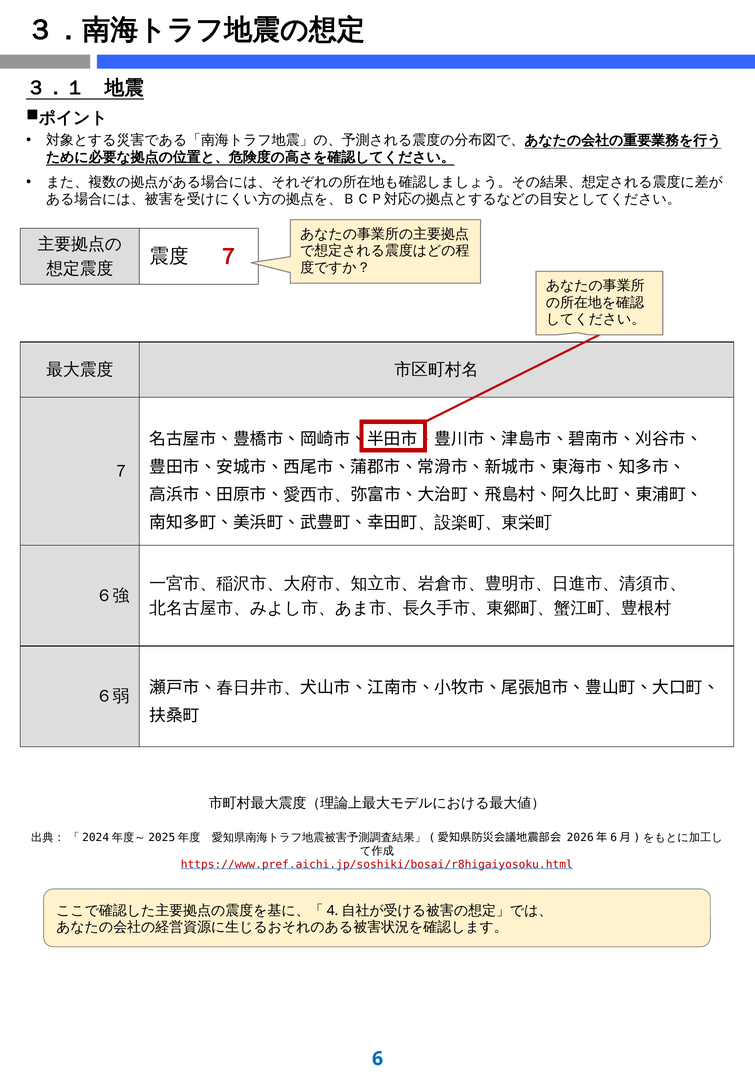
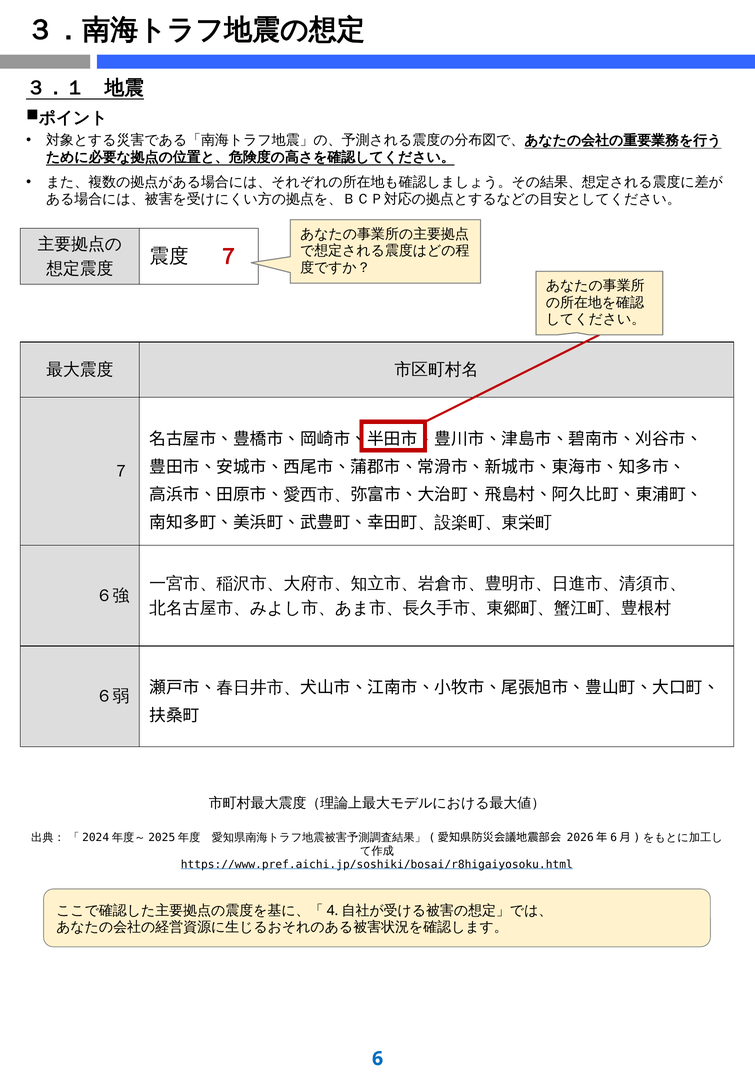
https://www.pref.aichi.jp/soshiki/bosai/r8higaiyosoku.html colour: red -> black (377, 864)
